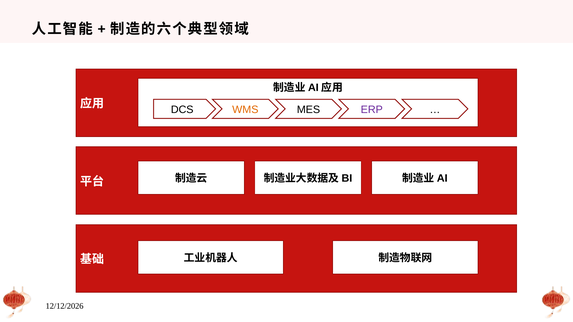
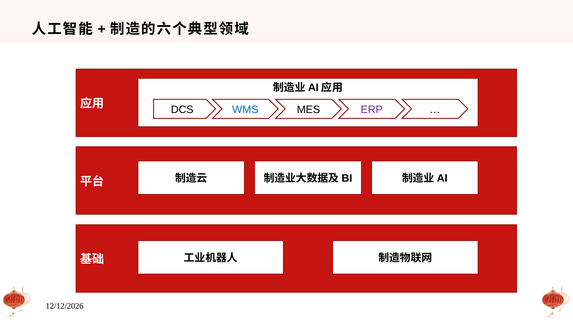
WMS colour: orange -> blue (245, 110)
